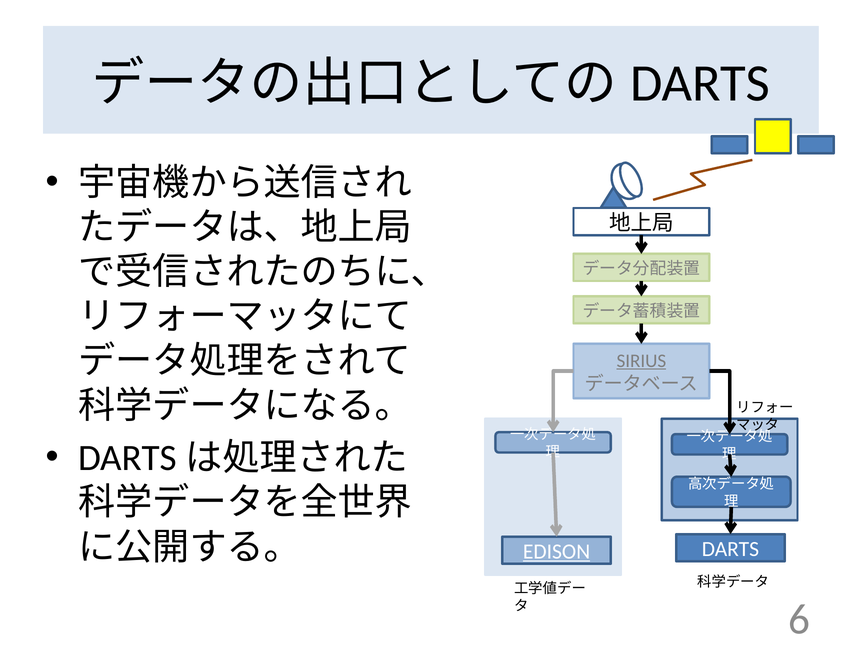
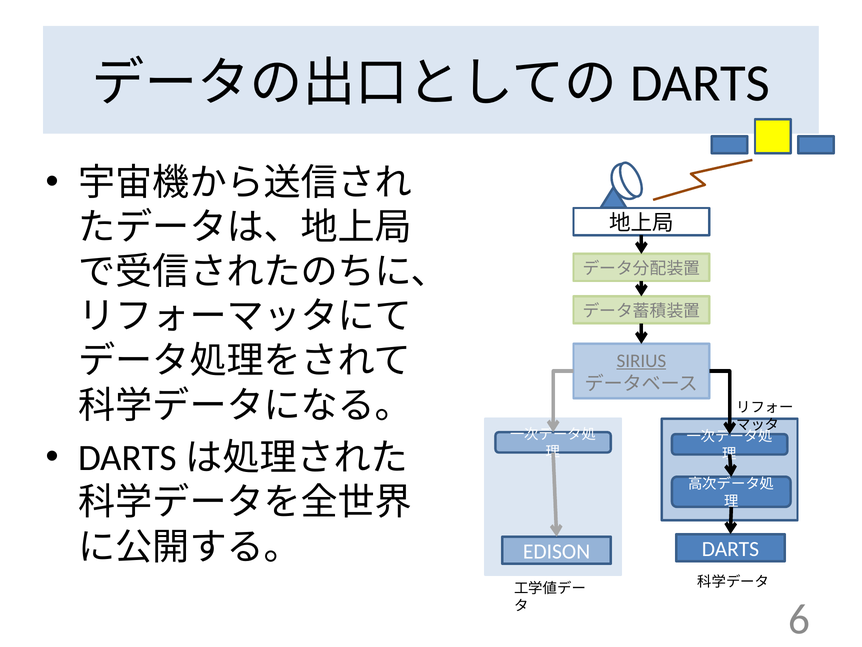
EDISON underline: present -> none (557, 551)
